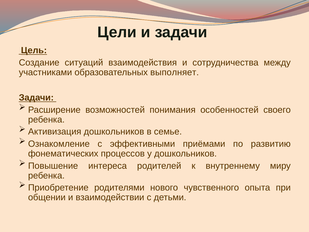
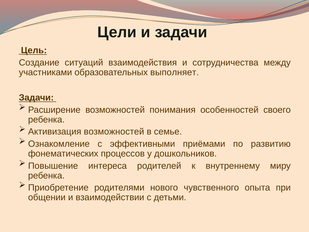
Активизация дошкольников: дошкольников -> возможностей (114, 132)
